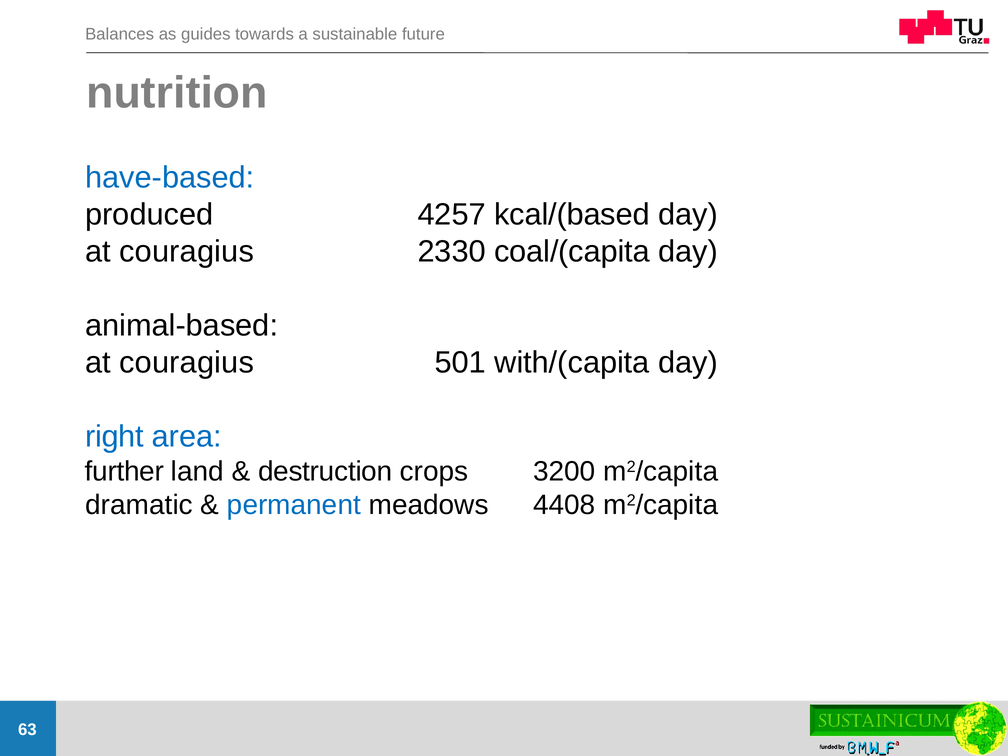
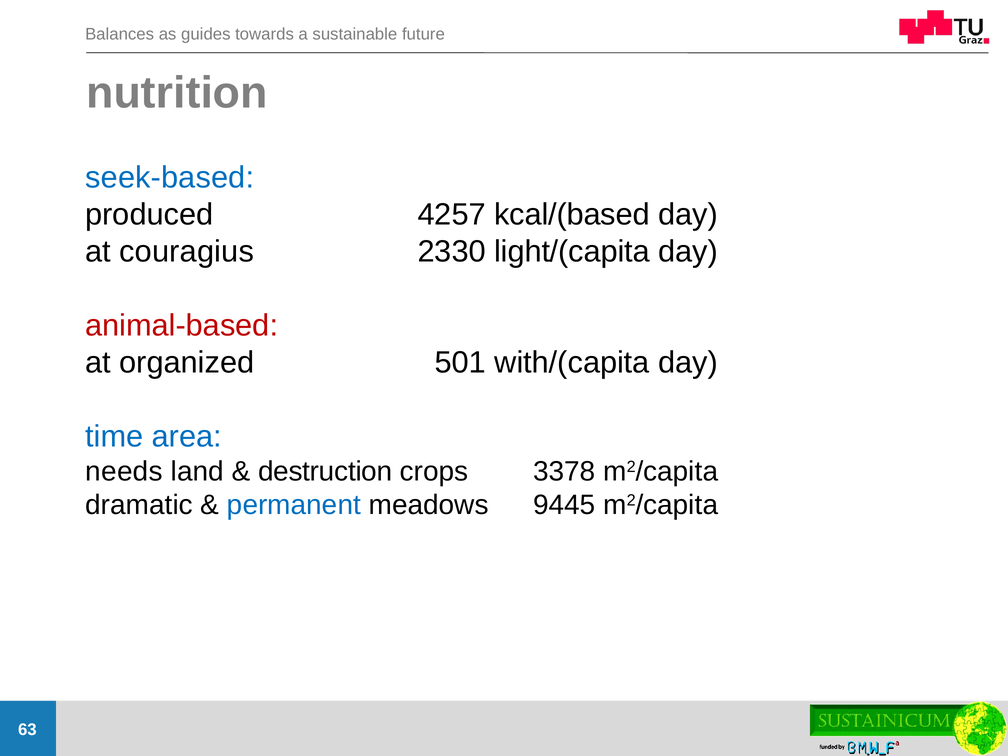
have-based: have-based -> seek-based (170, 178)
coal/(capita: coal/(capita -> light/(capita (572, 252)
animal-based colour: black -> red (182, 326)
couragius: couragius -> organized (187, 363)
right: right -> time (114, 436)
further: further -> needs (124, 471)
3200: 3200 -> 3378 (564, 471)
4408: 4408 -> 9445 (564, 505)
